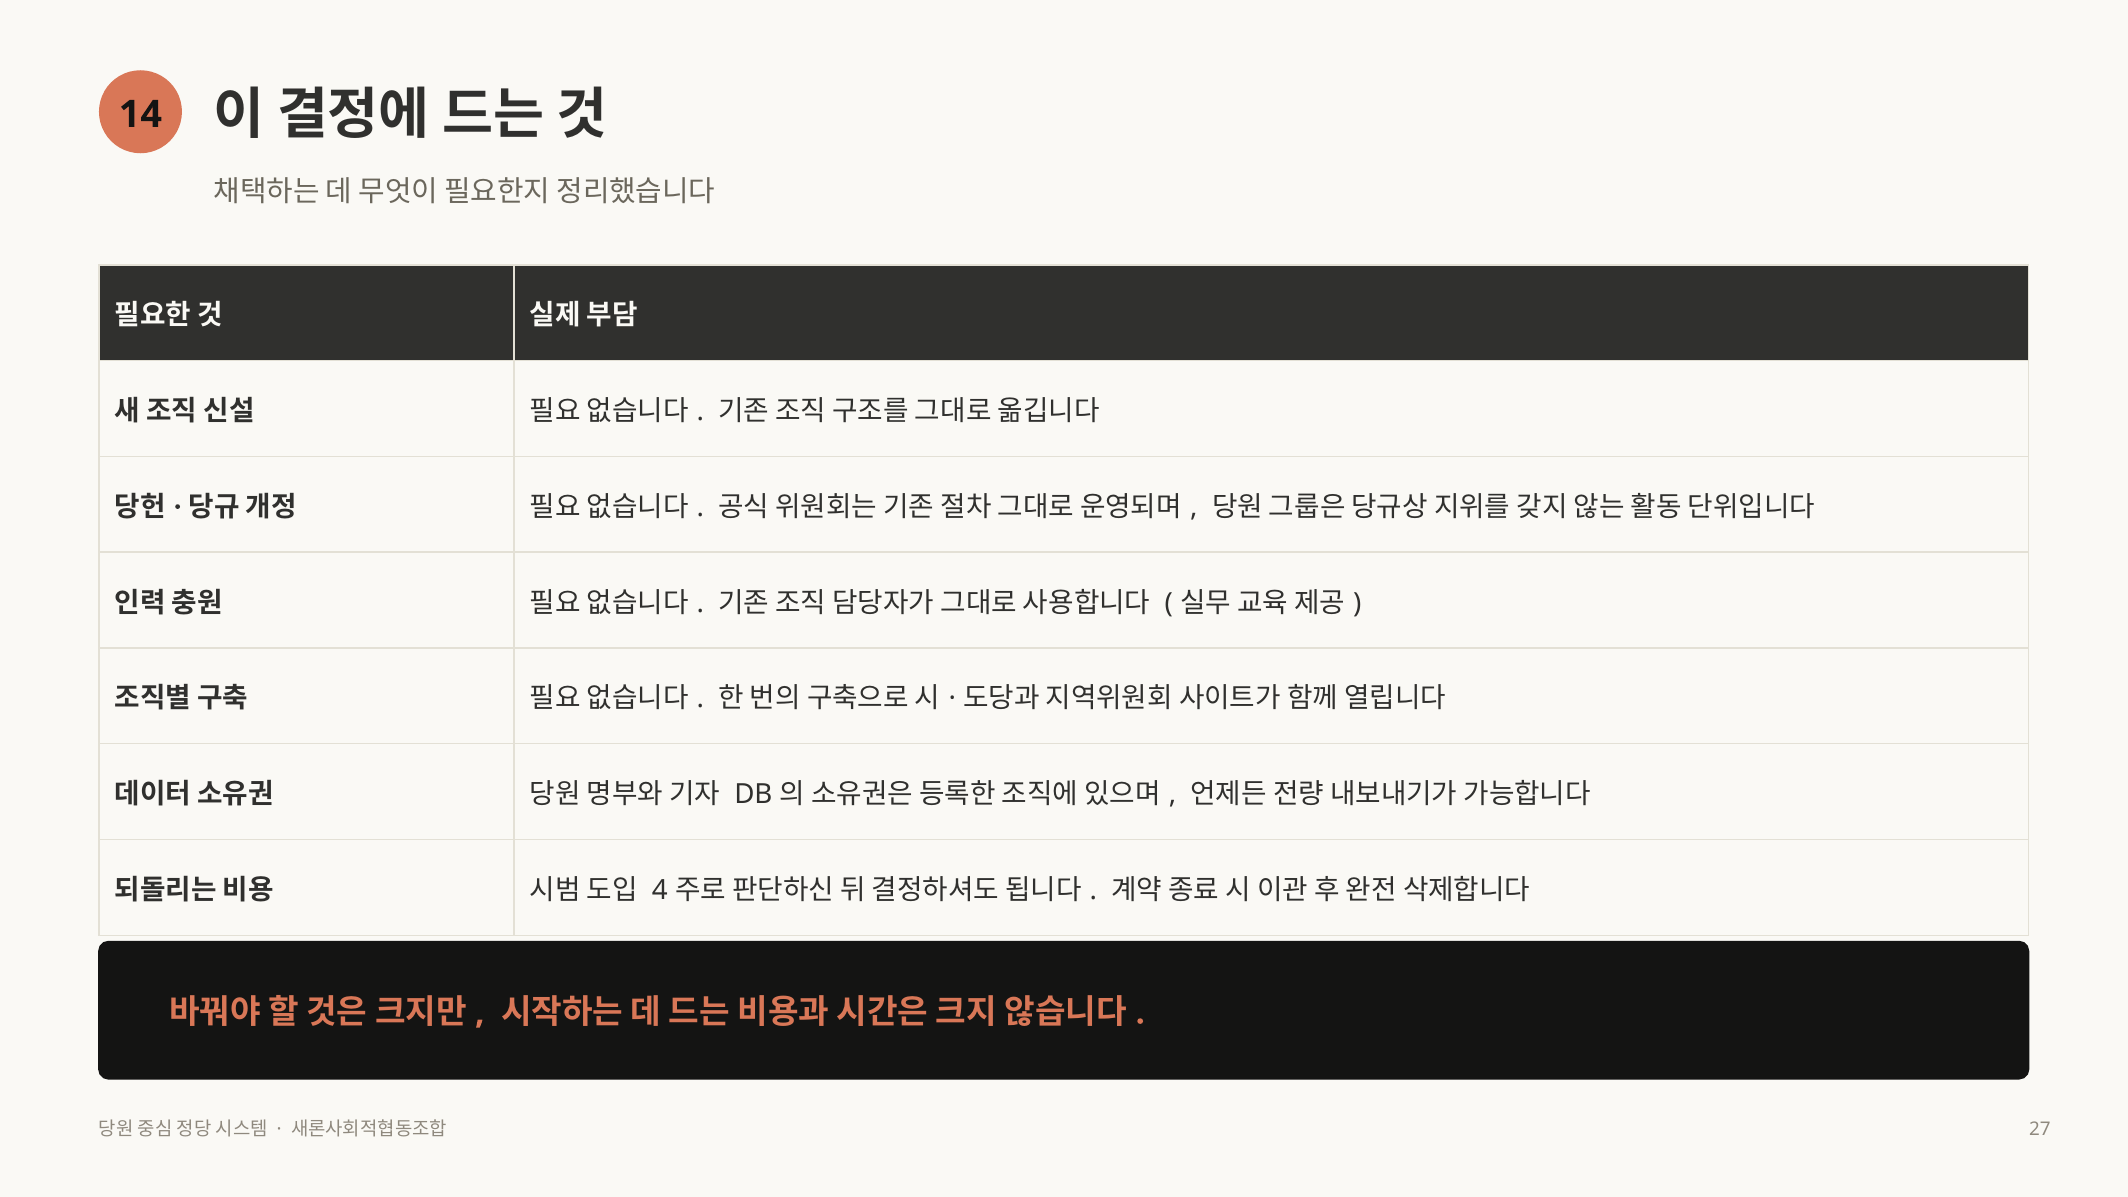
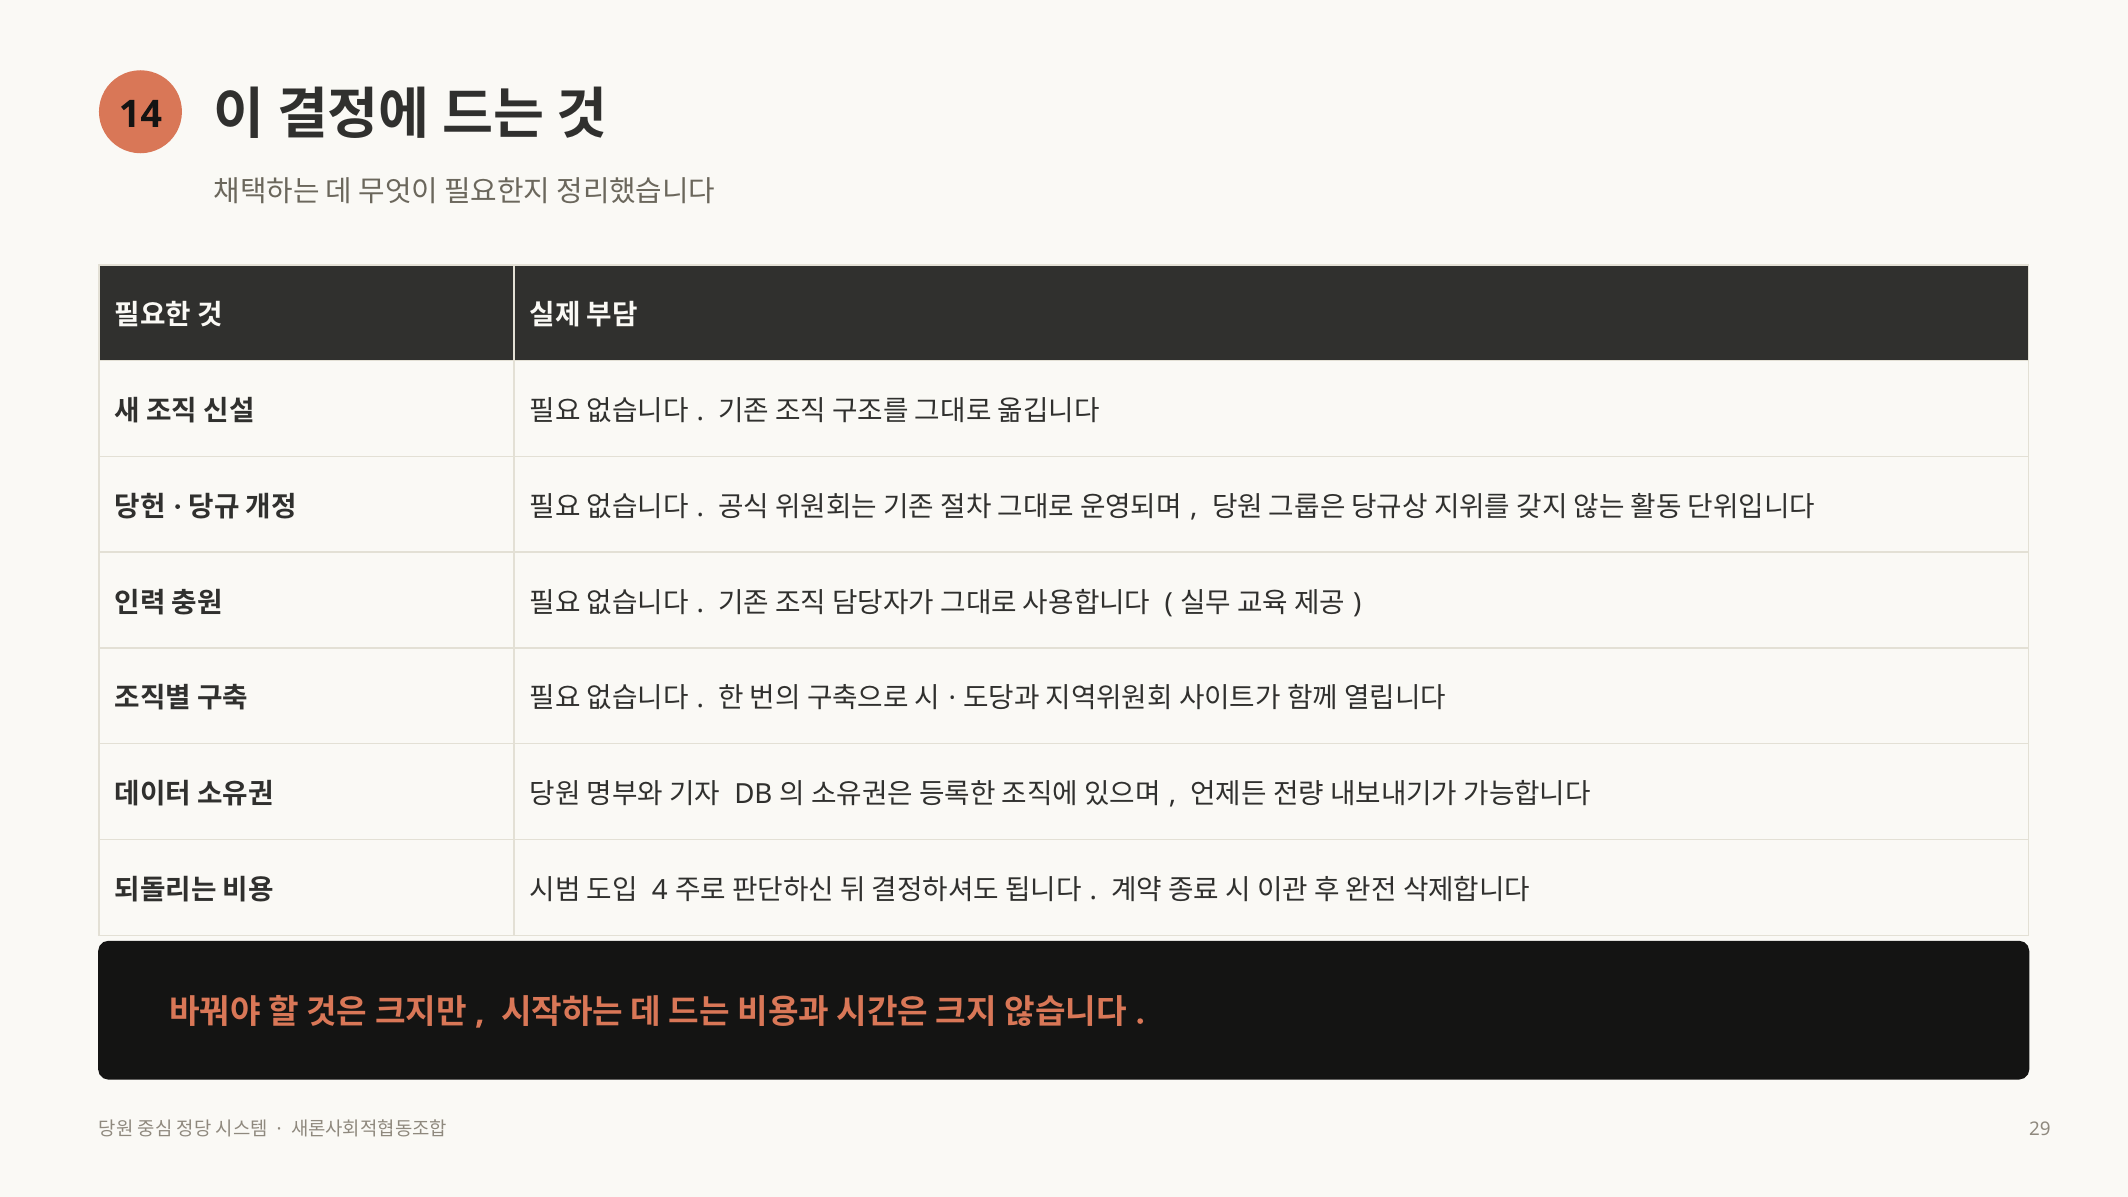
27: 27 -> 29 (2040, 1130)
